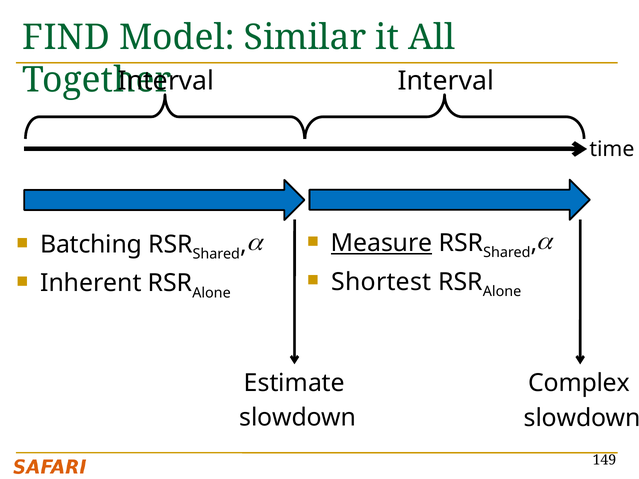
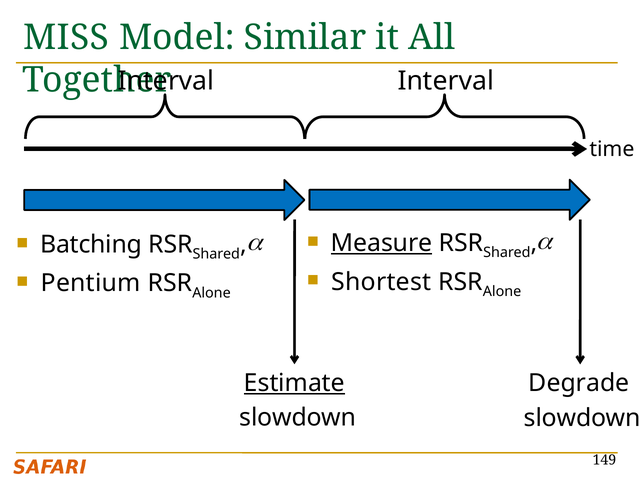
FIND: FIND -> MISS (66, 38)
Inherent: Inherent -> Pentium (91, 283)
Estimate underline: none -> present (294, 383)
Complex: Complex -> Degrade (579, 383)
